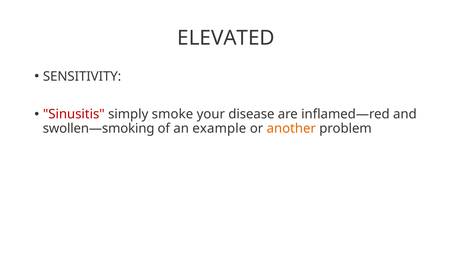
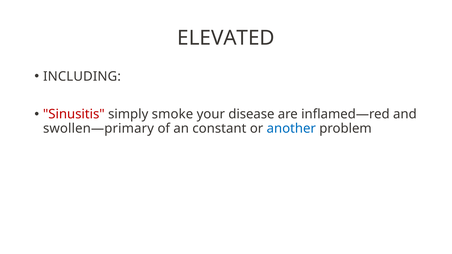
SENSITIVITY: SENSITIVITY -> INCLUDING (82, 76)
swollen―smoking: swollen―smoking -> swollen―primary (98, 129)
example: example -> constant (219, 129)
another colour: orange -> blue (291, 129)
